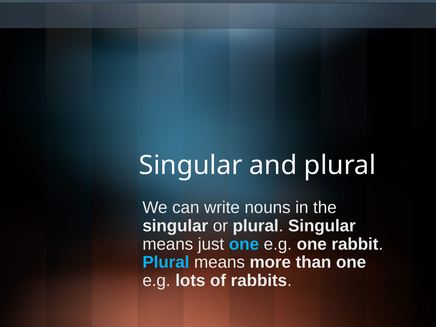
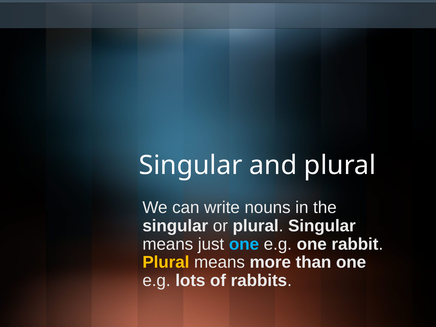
Plural colour: light blue -> yellow (166, 262)
